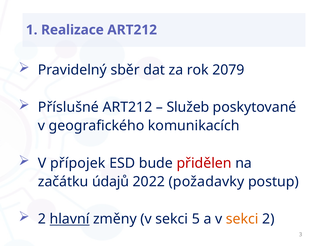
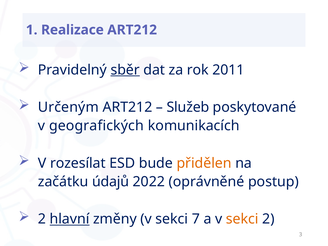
sběr underline: none -> present (125, 70)
2079: 2079 -> 2011 (228, 70)
Příslušné: Příslušné -> Určeným (68, 107)
geografického: geografického -> geografických (96, 126)
přípojek: přípojek -> rozesílat (78, 163)
přidělen colour: red -> orange (204, 163)
požadavky: požadavky -> oprávněné (207, 182)
5: 5 -> 7 (196, 219)
